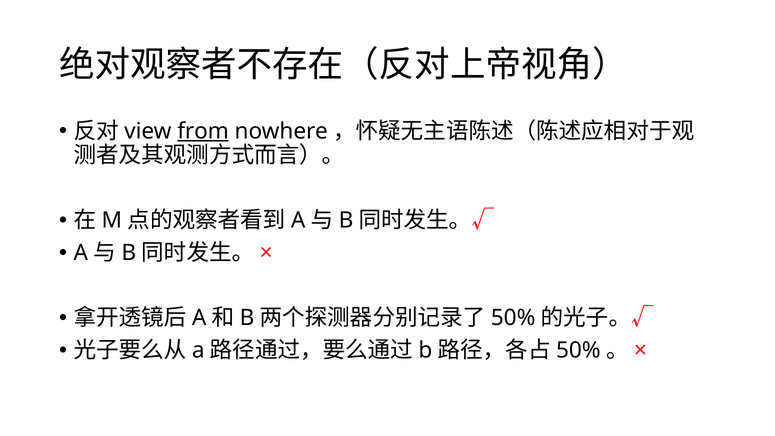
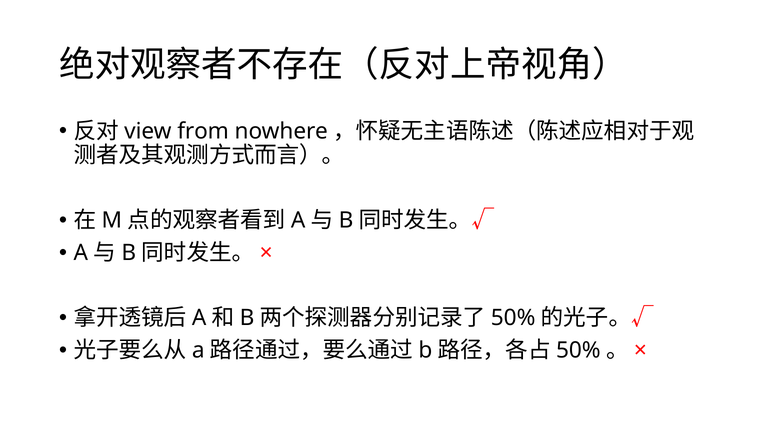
from underline: present -> none (203, 131)
